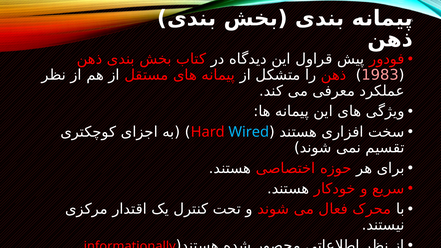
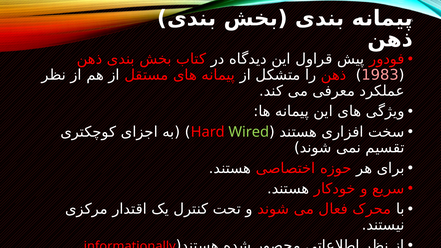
Wired colour: light blue -> light green (249, 132)
